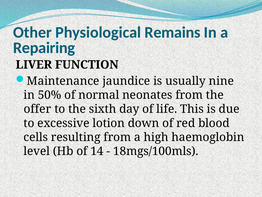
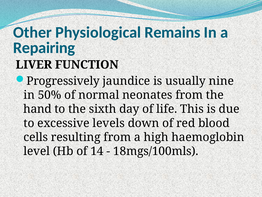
Maintenance: Maintenance -> Progressively (63, 81)
offer: offer -> hand (38, 109)
lotion: lotion -> levels (109, 123)
